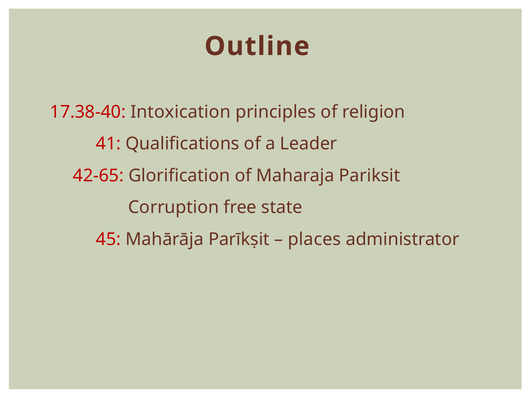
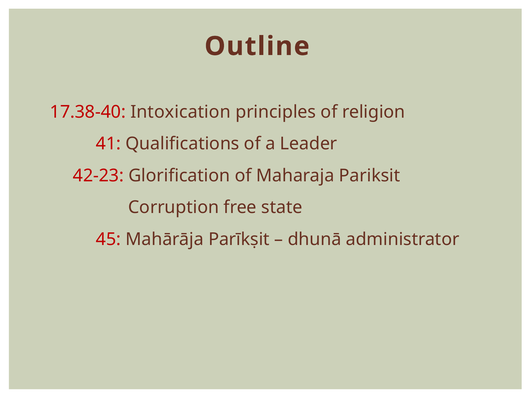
42-65: 42-65 -> 42-23 (98, 176)
places: places -> dhunā (314, 239)
